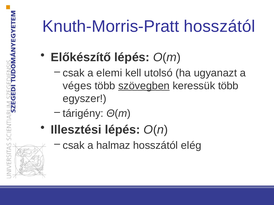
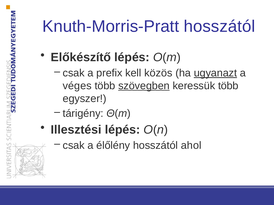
elemi: elemi -> prefix (109, 73)
utolsó: utolsó -> közös (158, 73)
ugyanazt underline: none -> present (215, 73)
halmaz: halmaz -> élőlény (113, 146)
elég: elég -> ahol (191, 146)
